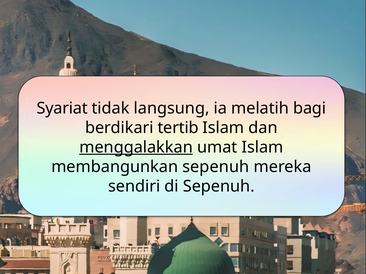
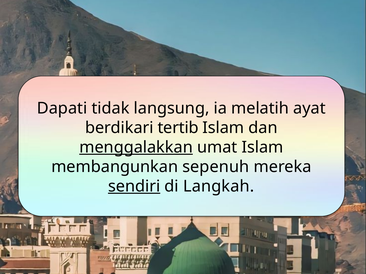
Syariat: Syariat -> Dapati (62, 108)
bagi: bagi -> ayat (309, 108)
sendiri underline: none -> present (134, 187)
di Sepenuh: Sepenuh -> Langkah (219, 187)
